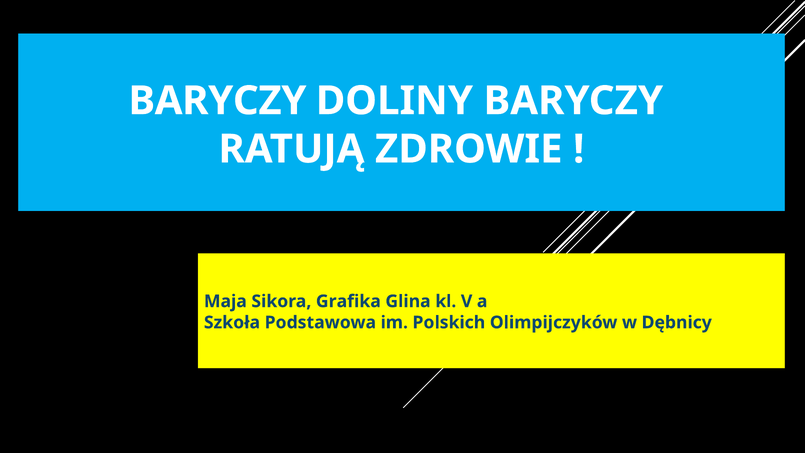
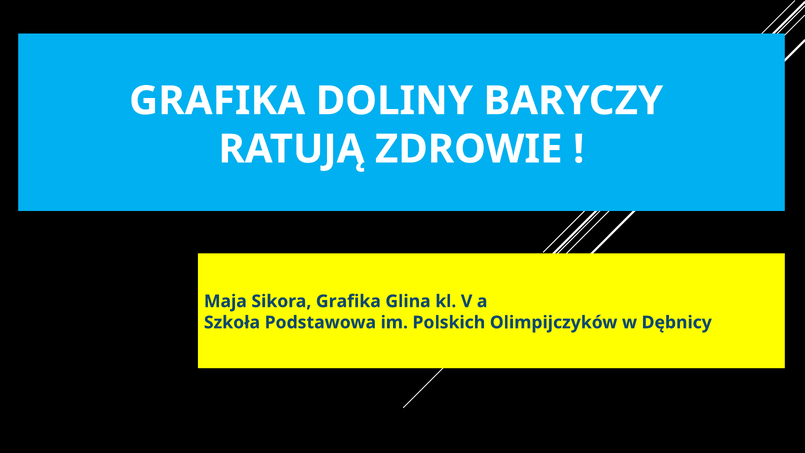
BARYCZY: BARYCZY -> GRAFIKA (217, 101)
